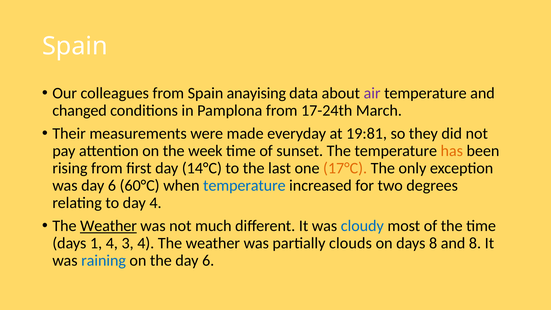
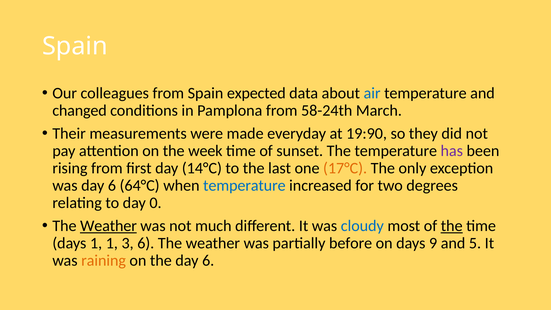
anayising: anayising -> expected (256, 93)
air colour: purple -> blue (372, 93)
17-24th: 17-24th -> 58-24th (327, 110)
19:81: 19:81 -> 19:90 (367, 134)
has colour: orange -> purple (452, 151)
60°C: 60°C -> 64°C (140, 186)
day 4: 4 -> 0 (156, 203)
the underline: none -> present (452, 226)
1 4: 4 -> 1 (112, 243)
3 4: 4 -> 6 (146, 243)
clouds: clouds -> before (351, 243)
days 8: 8 -> 9 (433, 243)
and 8: 8 -> 5 (475, 243)
raining colour: blue -> orange (104, 261)
